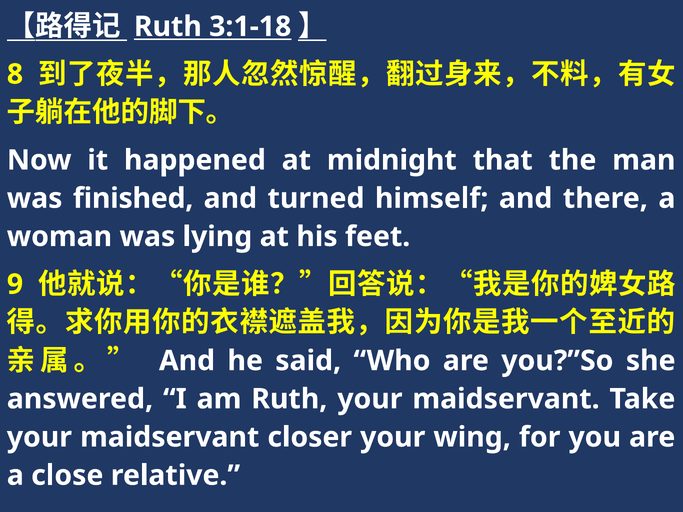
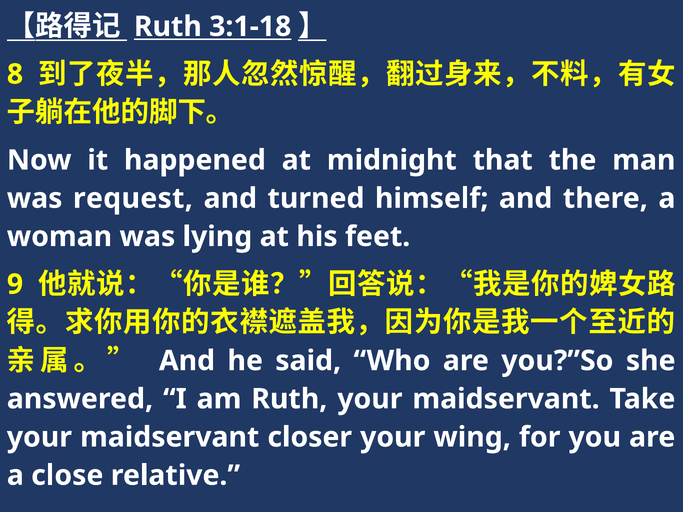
finished: finished -> request (133, 198)
